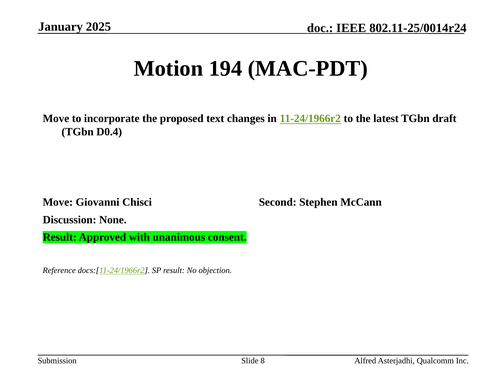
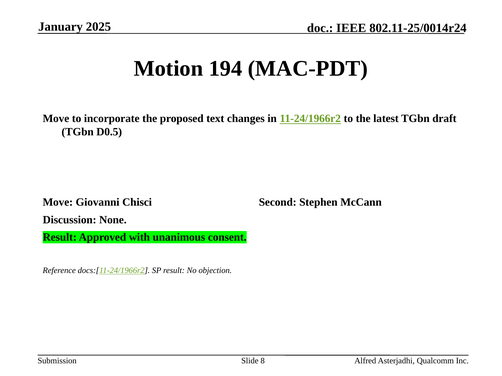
D0.4: D0.4 -> D0.5 (109, 132)
